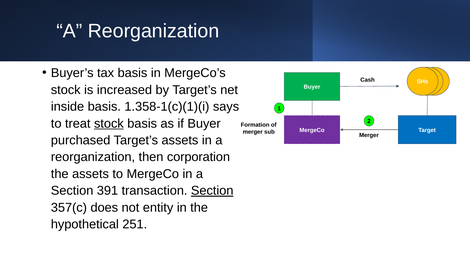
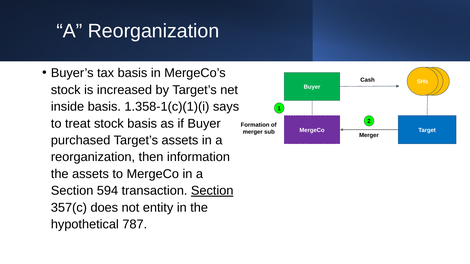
stock underline: present -> none (109, 124)
corporation: corporation -> information (198, 157)
391: 391 -> 594 (107, 191)
251: 251 -> 787 (135, 225)
